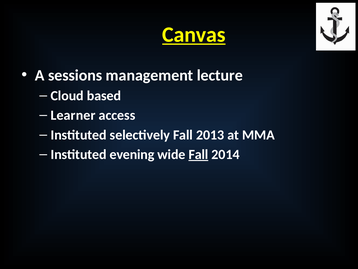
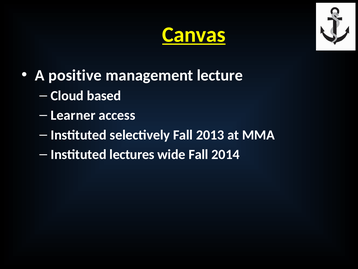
sessions: sessions -> positive (75, 75)
evening: evening -> lectures (132, 154)
Fall underline: present -> none (199, 154)
